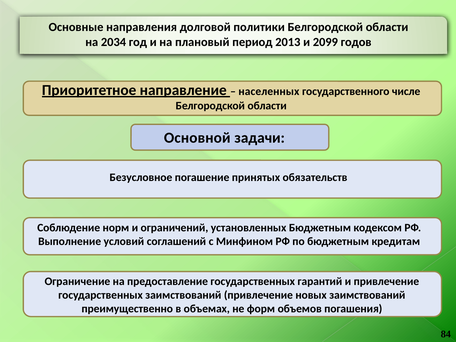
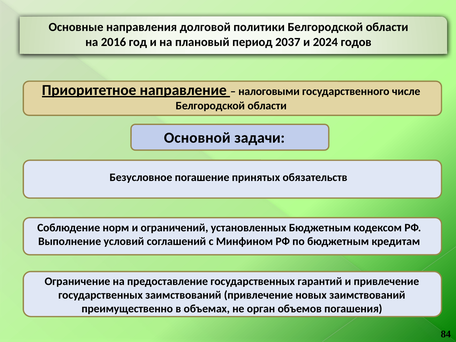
2034: 2034 -> 2016 (113, 42)
2013: 2013 -> 2037 (288, 42)
2099: 2099 -> 2024 (325, 42)
населенных: населенных -> налоговыми (269, 91)
форм: форм -> орган (261, 309)
